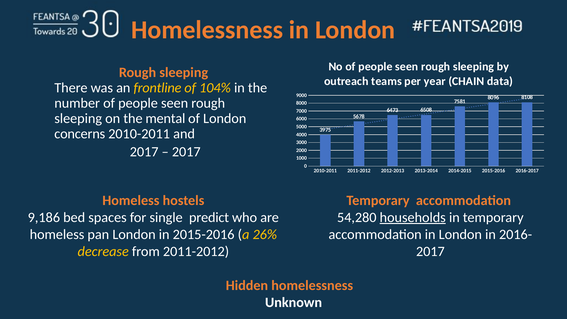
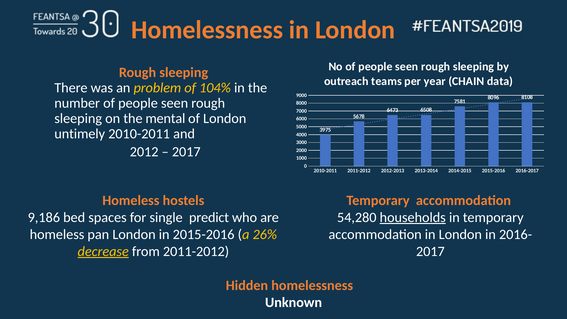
frontline: frontline -> problem (157, 88)
concerns: concerns -> untimely (80, 134)
2017: 2017 -> 2012 (144, 152)
decrease underline: none -> present (103, 251)
